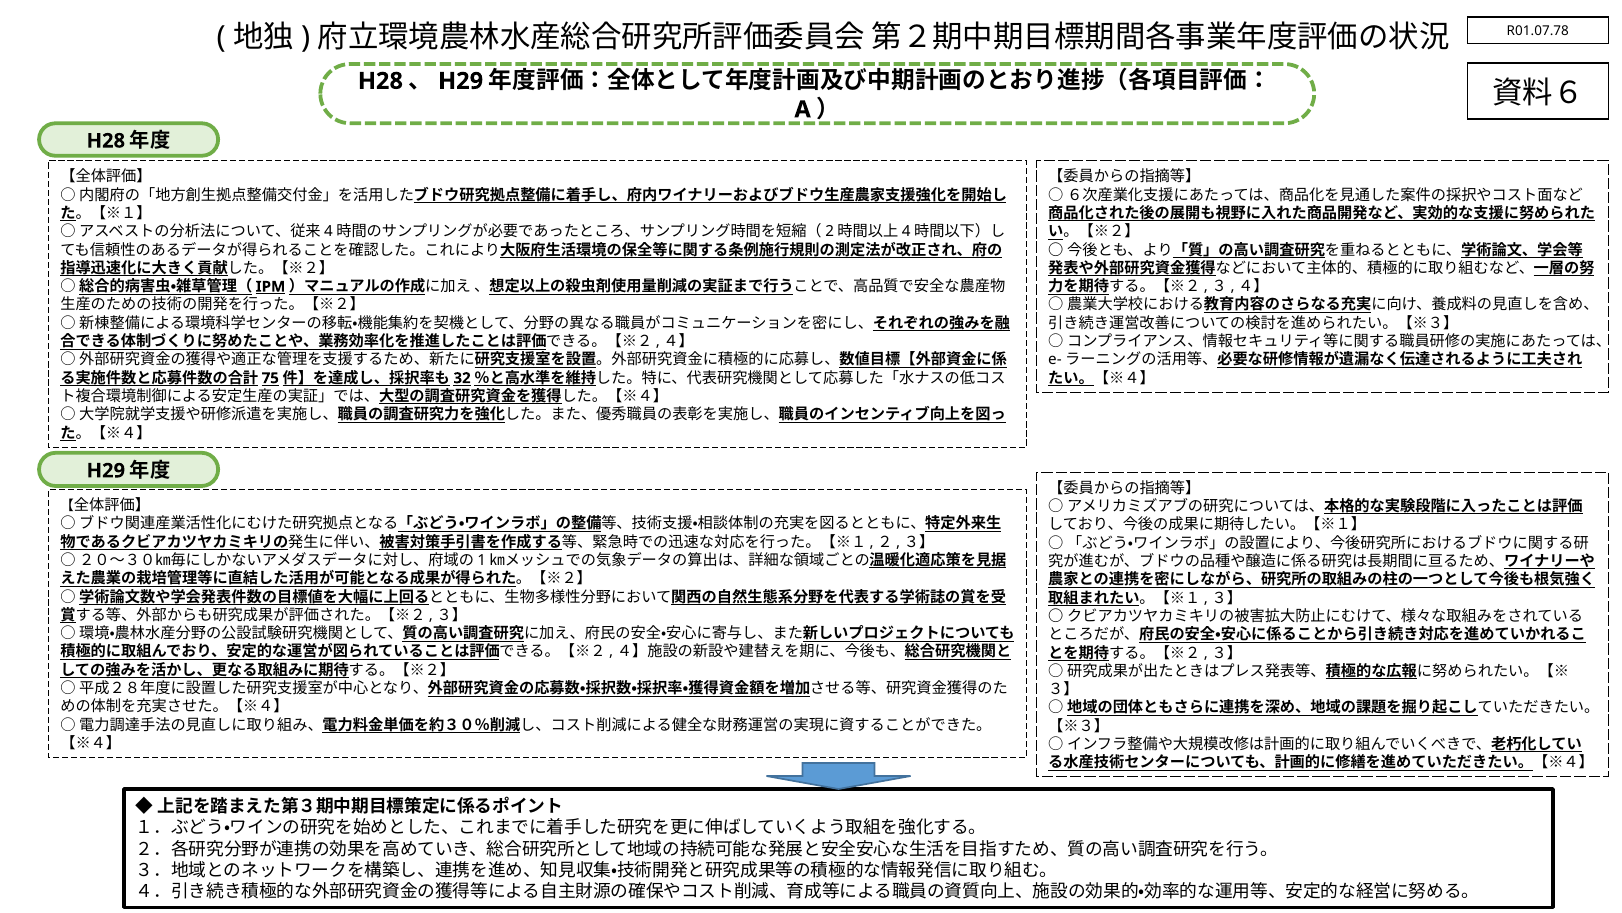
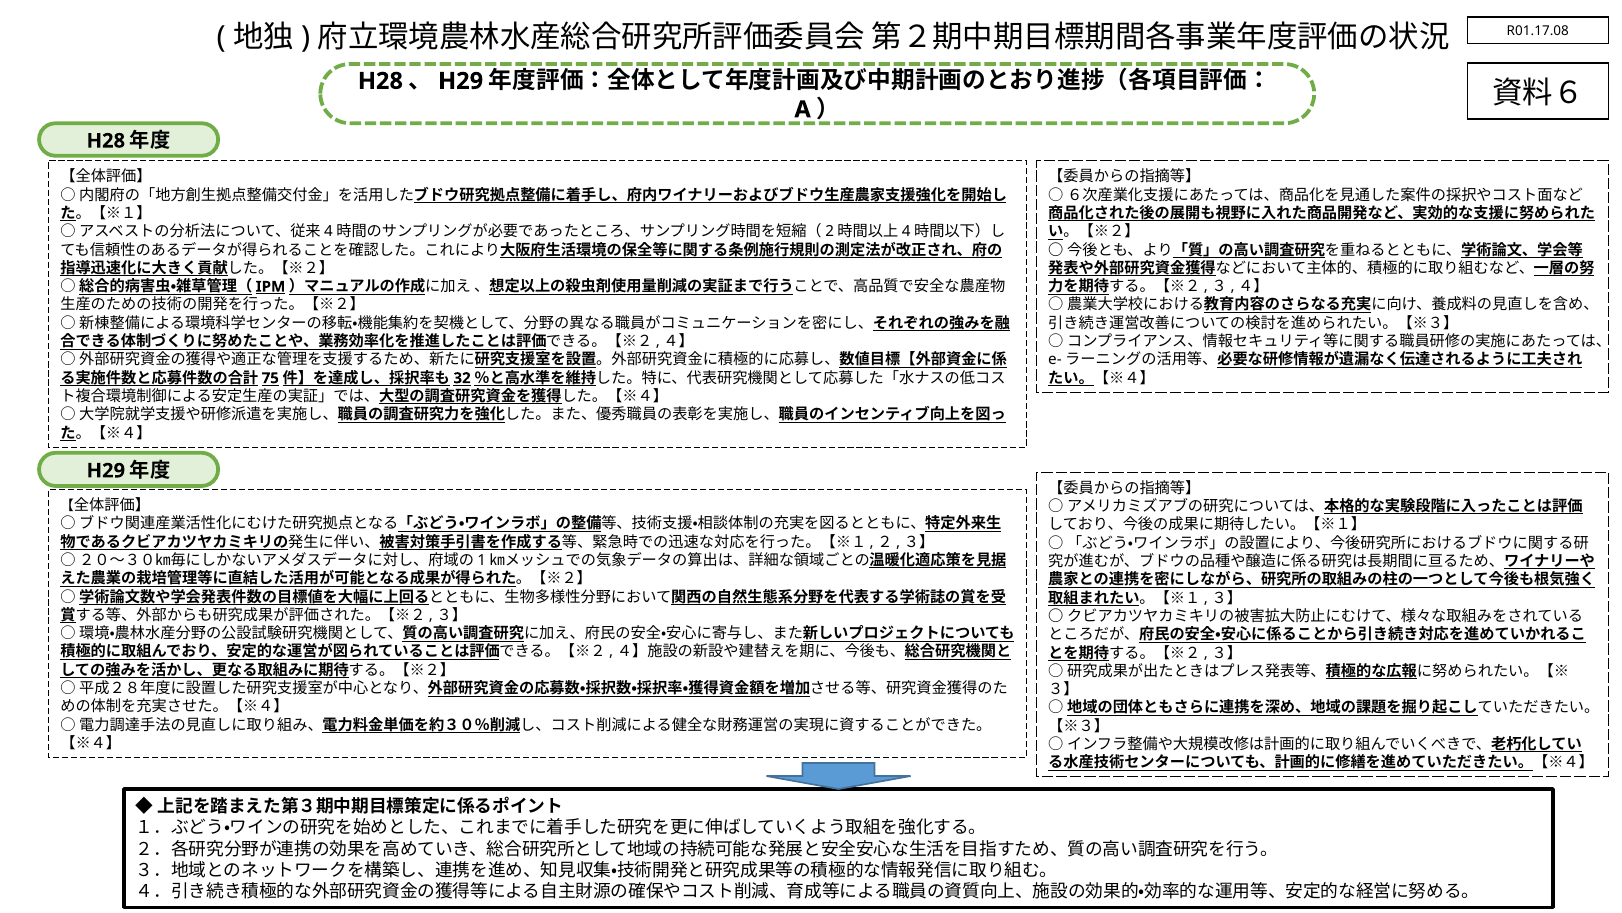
R01.07.78: R01.07.78 -> R01.17.08 (1538, 31)
